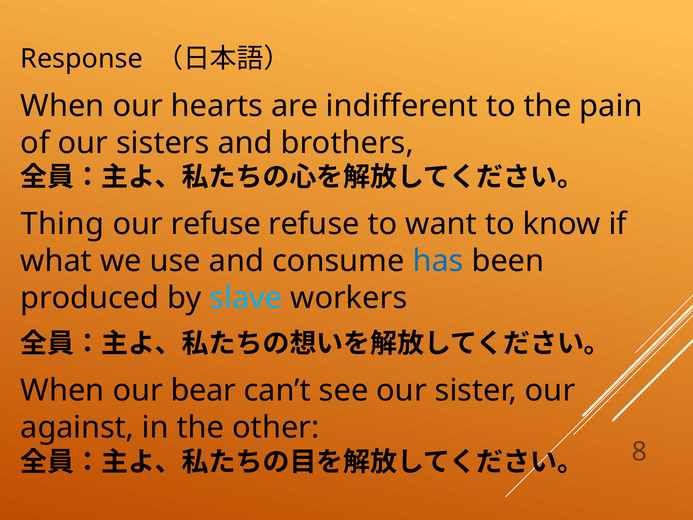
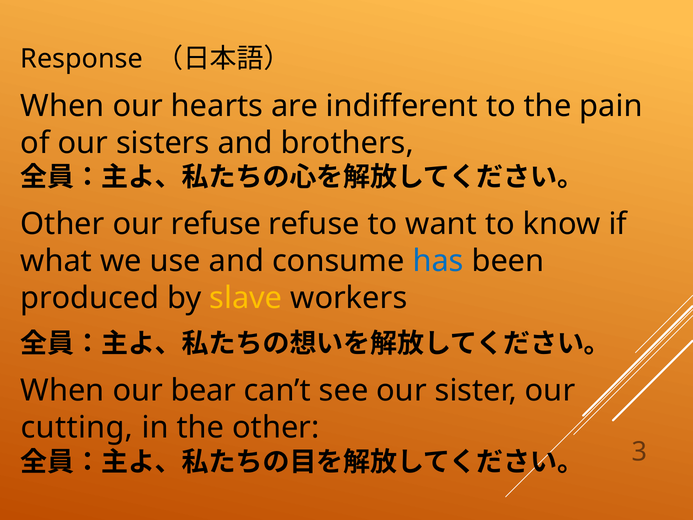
Thing: Thing -> Other (62, 224)
slave colour: light blue -> yellow (246, 298)
against: against -> cutting (77, 427)
8: 8 -> 3 (640, 452)
